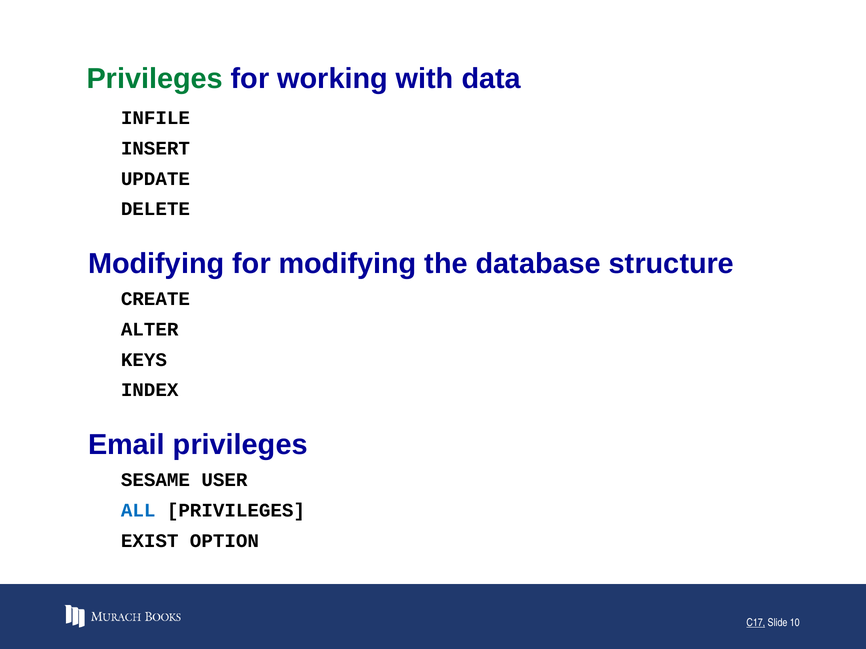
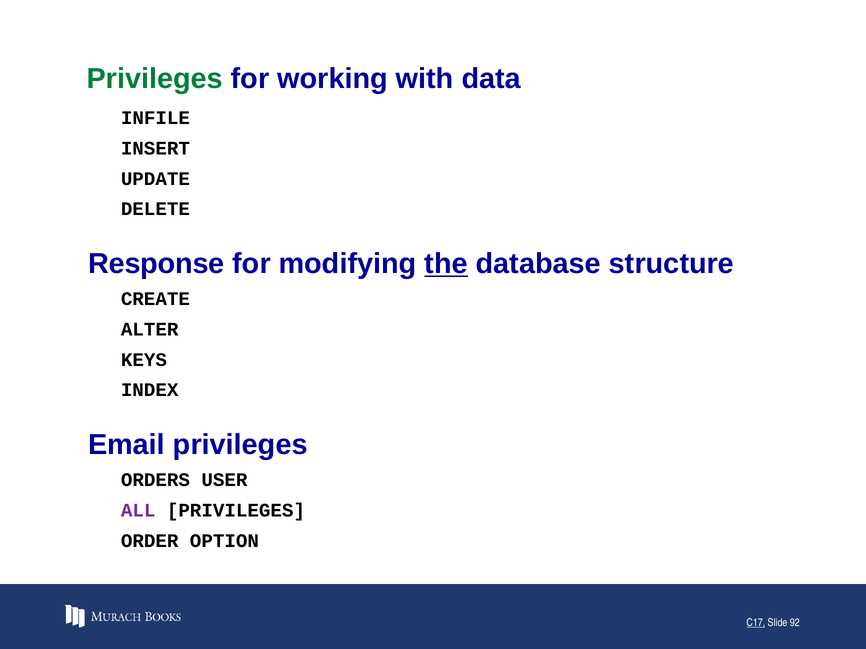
Modifying: Modifying -> Response (156, 264)
the underline: none -> present (446, 264)
SESAME: SESAME -> ORDERS (155, 481)
ALL colour: blue -> purple (138, 511)
EXIST: EXIST -> ORDER (150, 541)
10: 10 -> 92 (795, 623)
